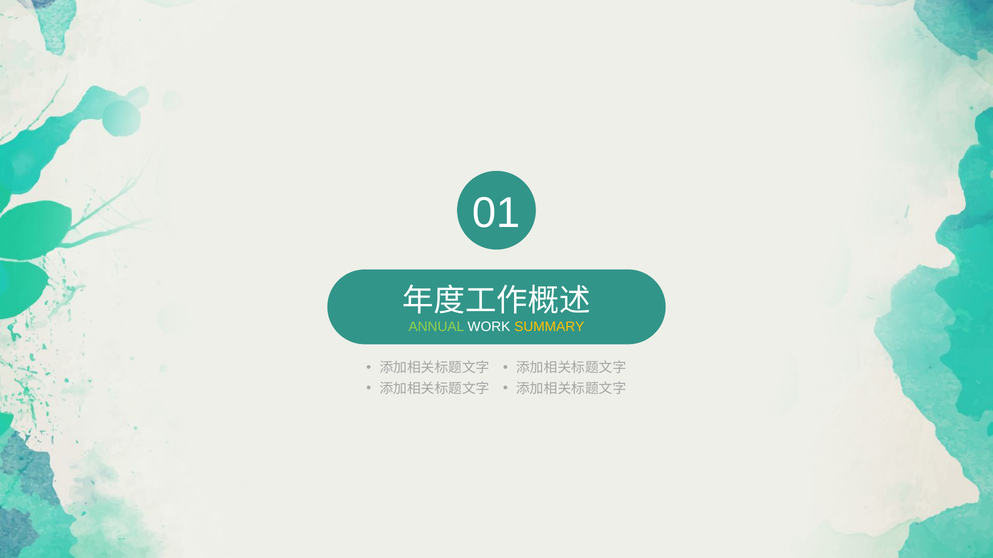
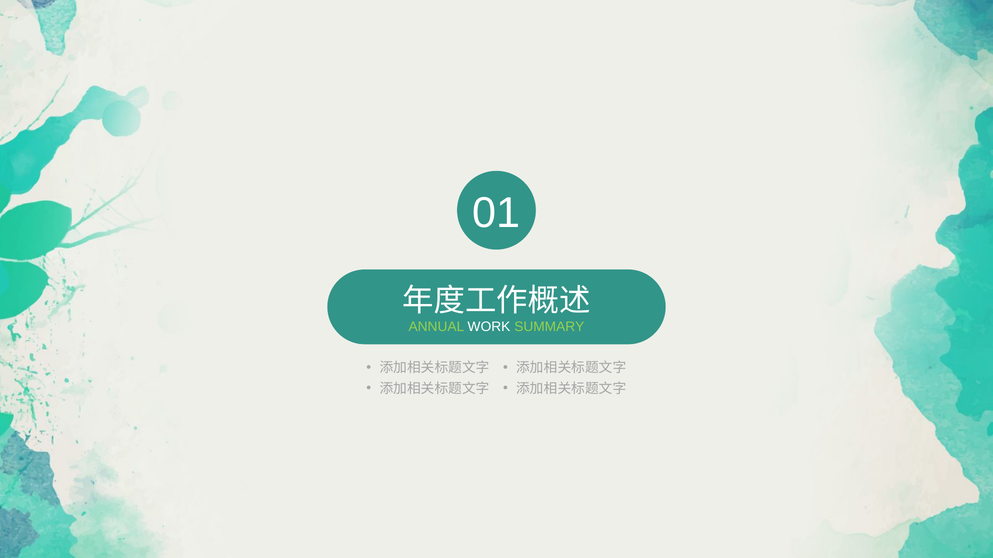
SUMMARY colour: yellow -> light green (549, 327)
